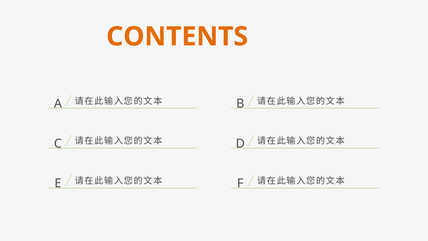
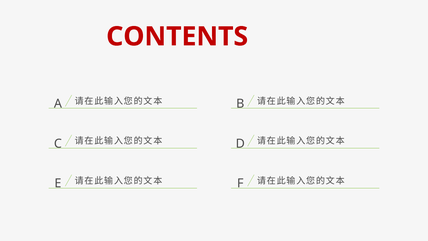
CONTENTS colour: orange -> red (177, 37)
